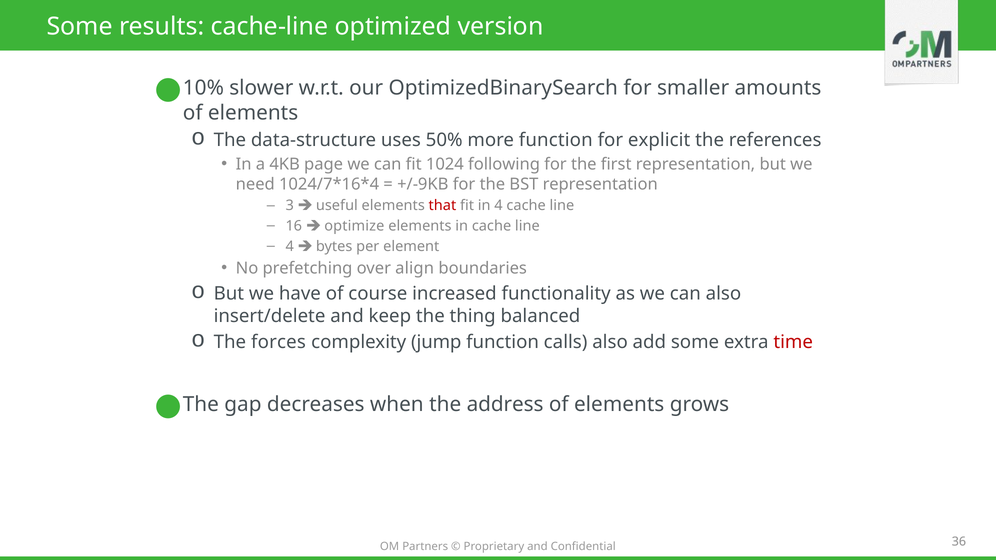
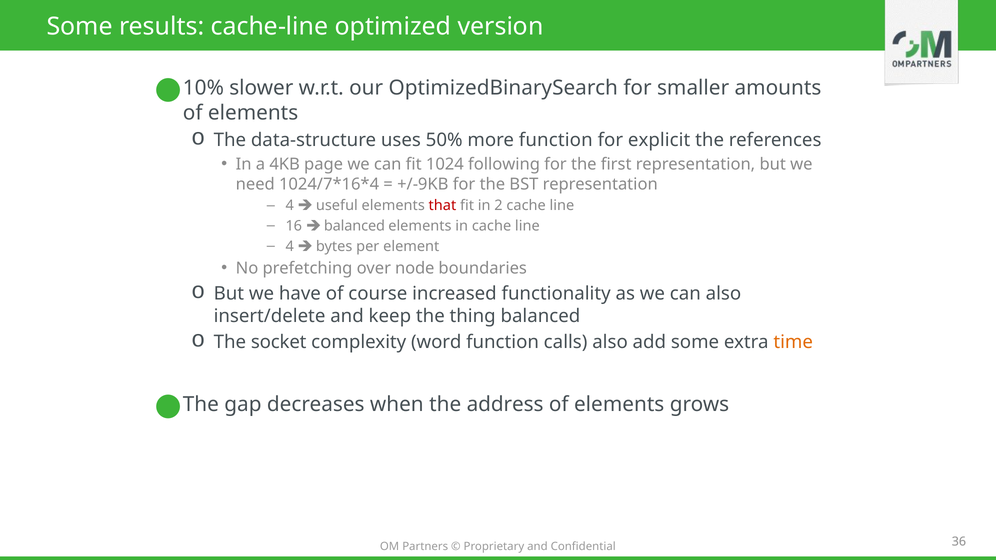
3: 3 -> 4 (290, 206)
in 4: 4 -> 2 (498, 206)
optimize: optimize -> balanced (354, 226)
align: align -> node (415, 269)
forces: forces -> socket (279, 342)
jump: jump -> word (436, 342)
time colour: red -> orange (793, 342)
